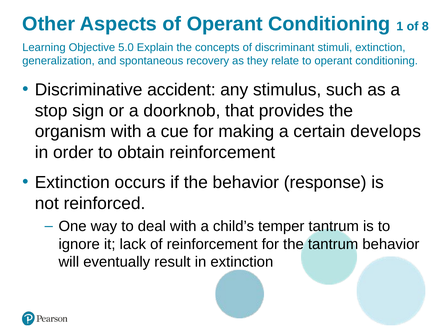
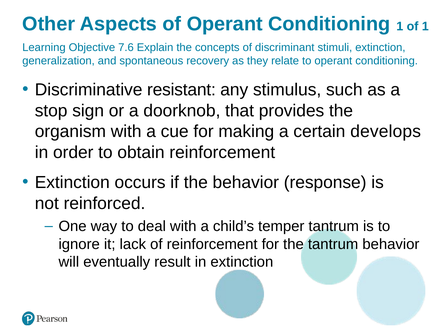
of 8: 8 -> 1 (425, 26)
5.0: 5.0 -> 7.6 (126, 47)
accident: accident -> resistant (181, 90)
